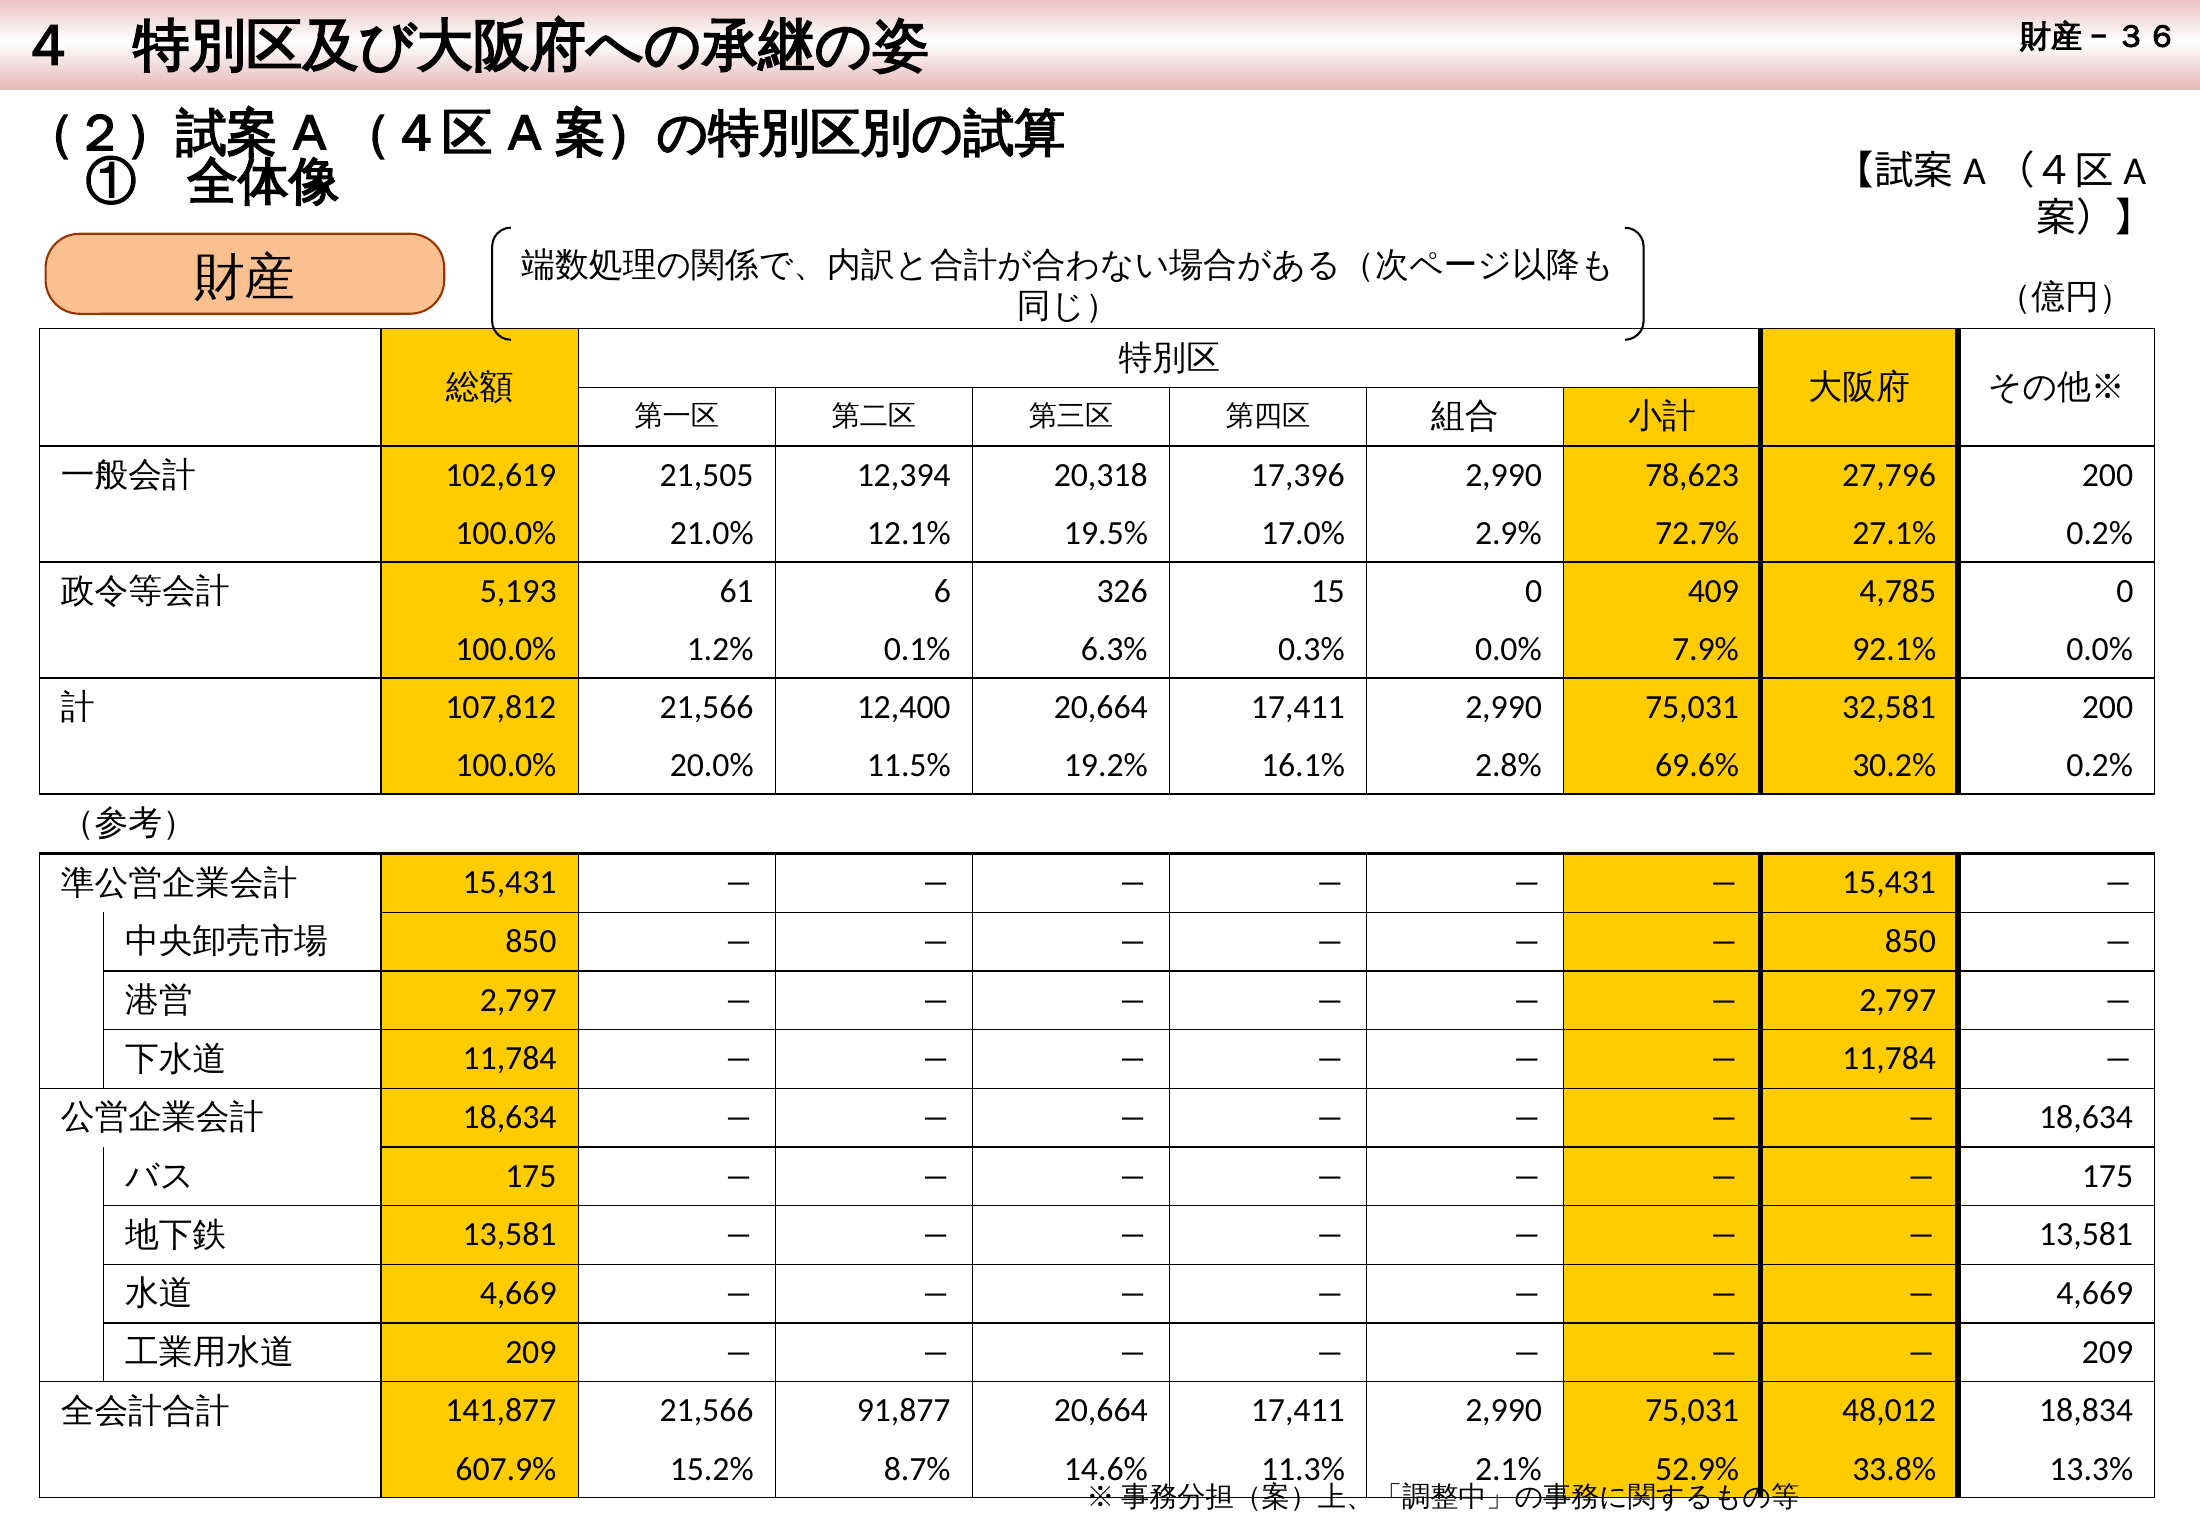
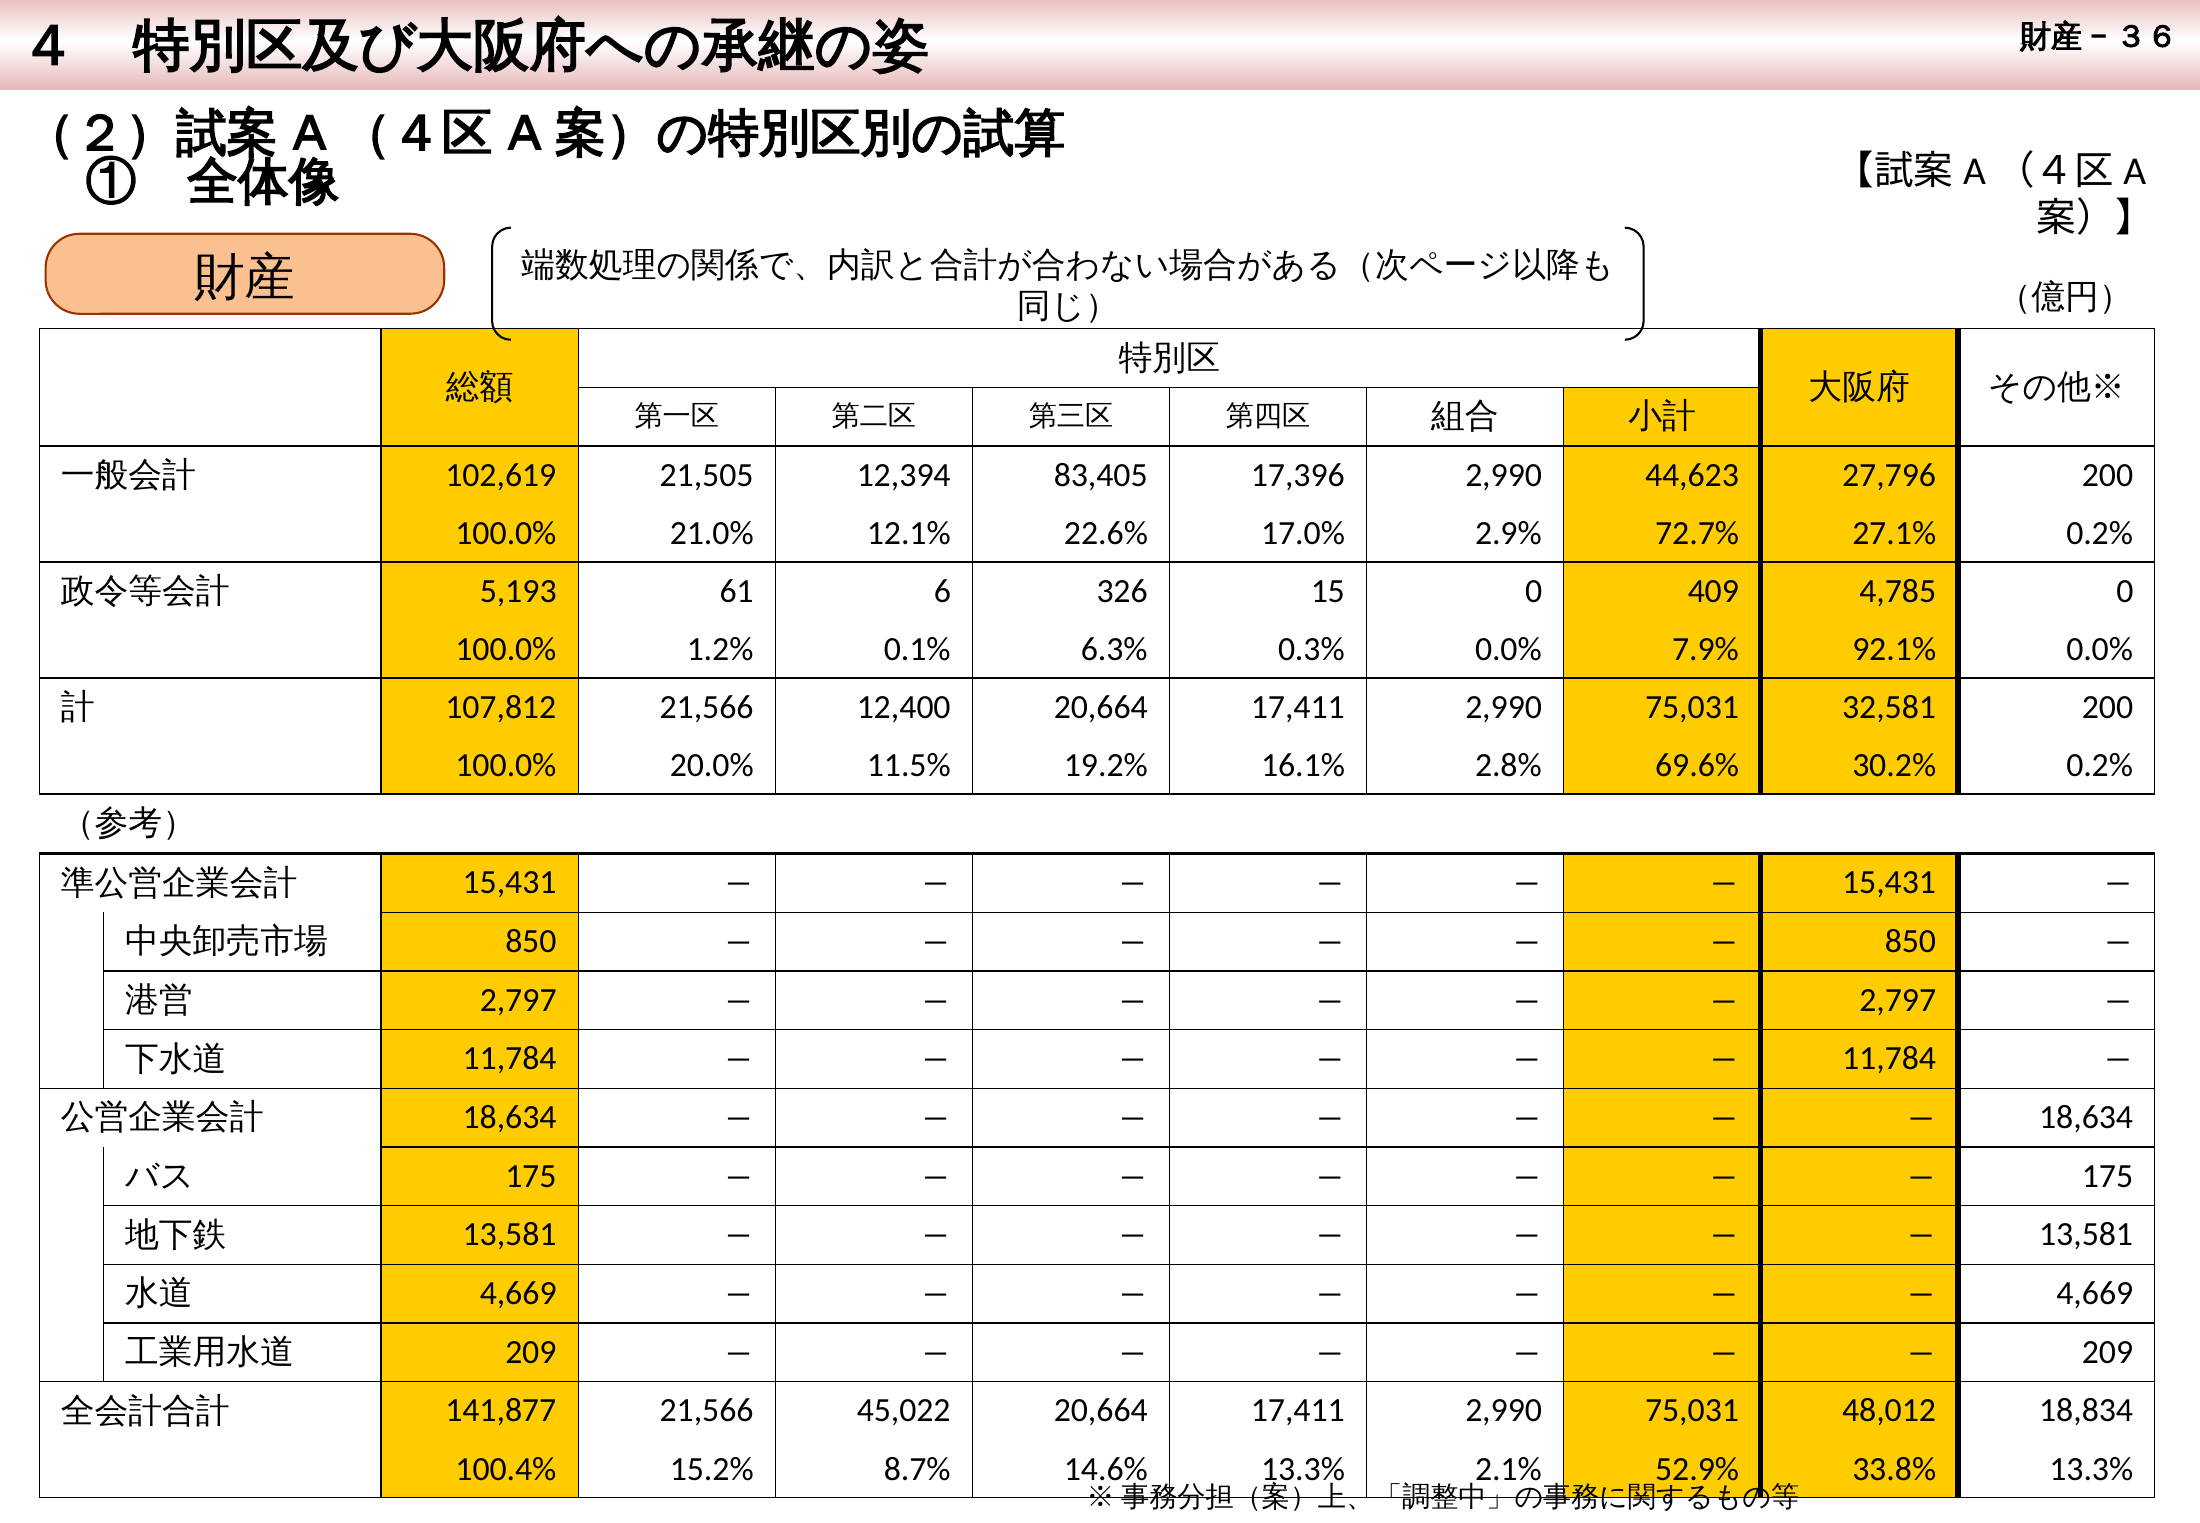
20,318: 20,318 -> 83,405 (1101, 475)
78,623: 78,623 -> 44,623 (1692, 475)
19.5%: 19.5% -> 22.6% (1106, 534)
91,877: 91,877 -> 45,022 (904, 1411)
607.9%: 607.9% -> 100.4% (506, 1469)
14.6% 11.3%: 11.3% -> 13.3% (1303, 1469)
